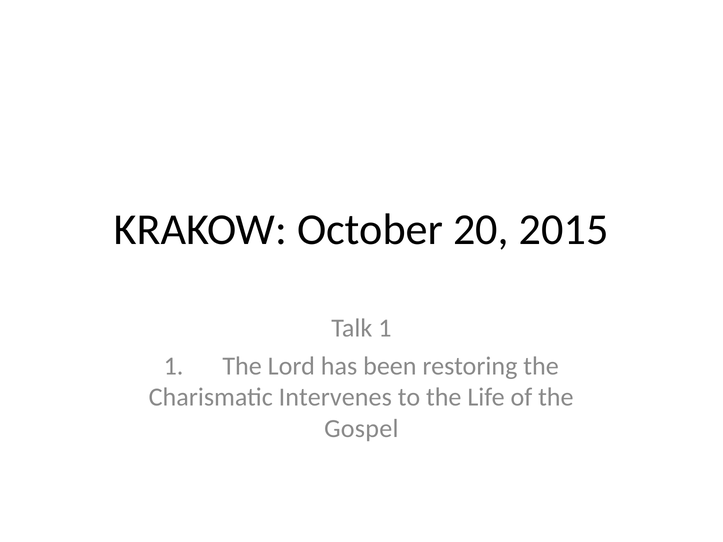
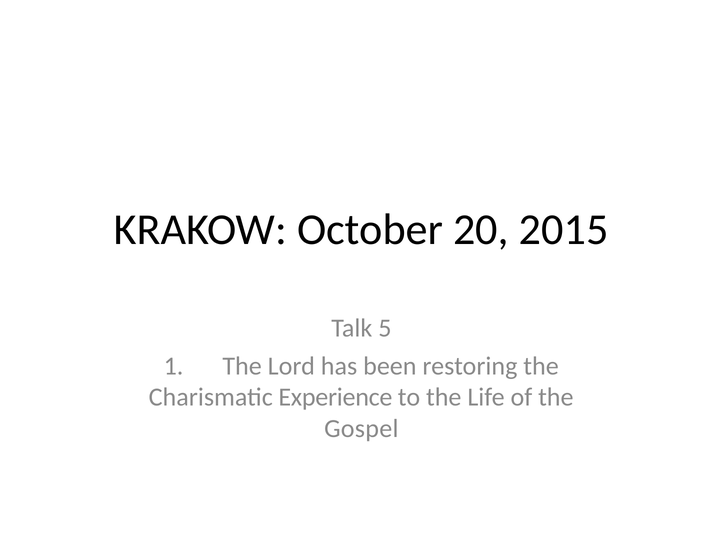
Talk 1: 1 -> 5 (385, 328)
Intervenes: Intervenes -> Experience (335, 397)
